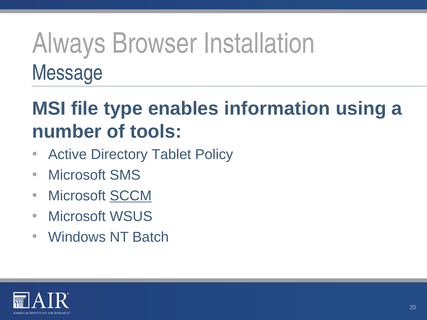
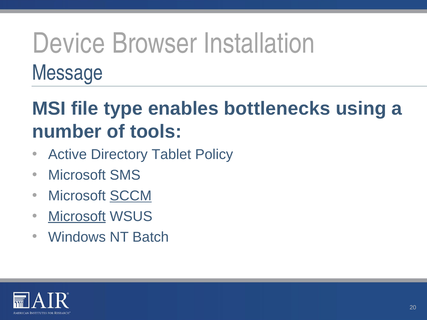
Always: Always -> Device (69, 44)
information: information -> bottlenecks (277, 109)
Microsoft underline: none -> present (77, 217)
